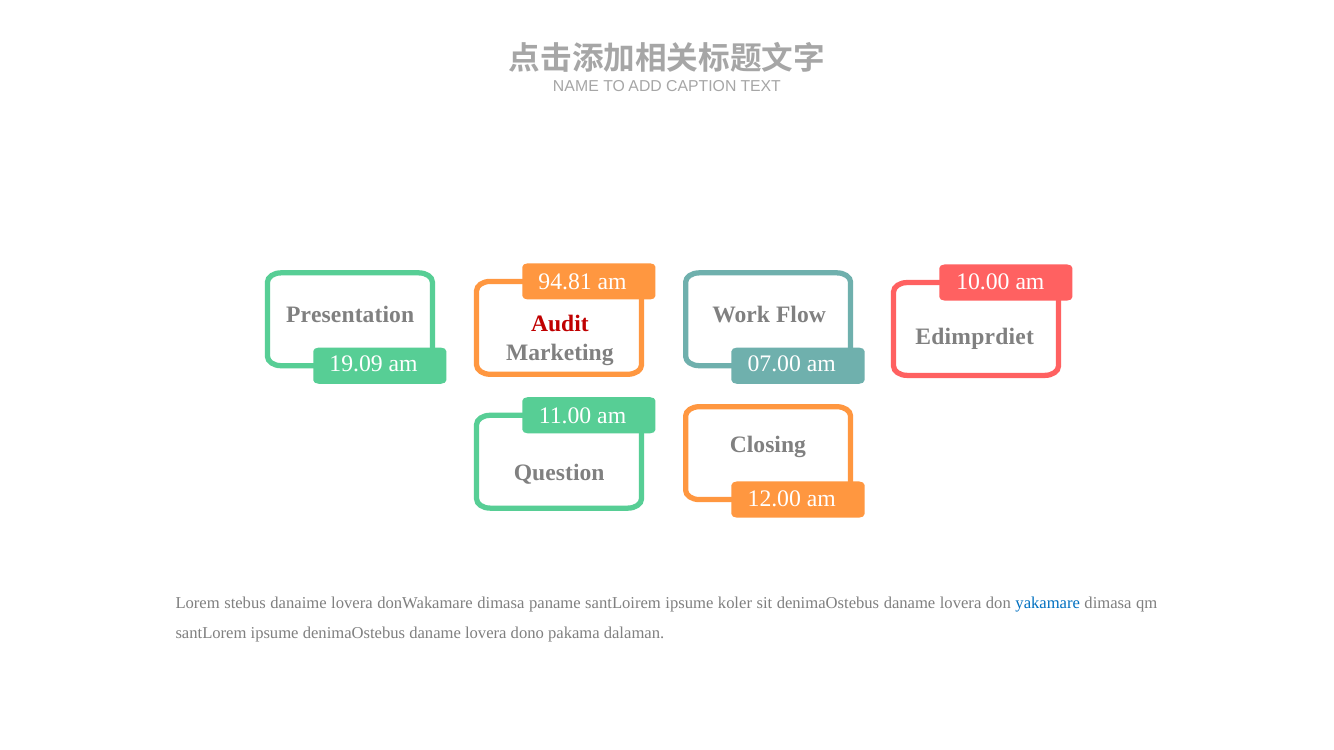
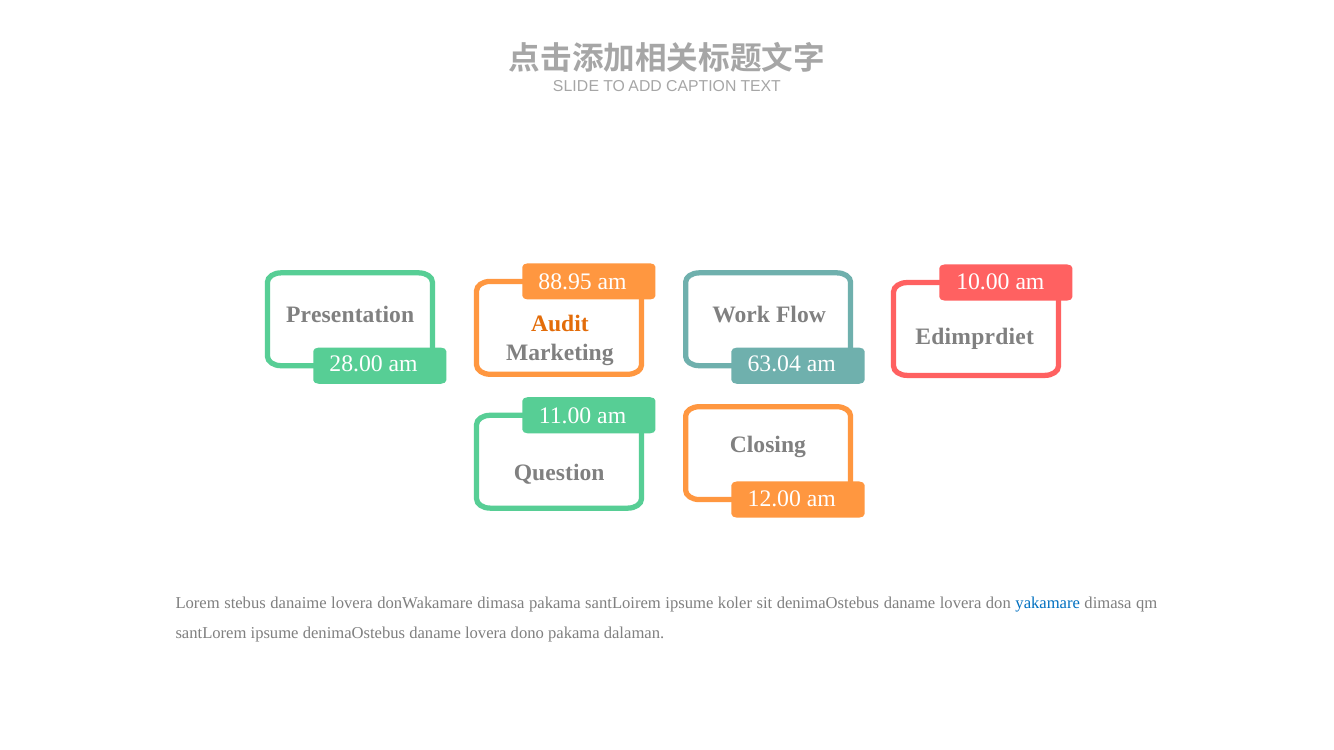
NAME: NAME -> SLIDE (576, 86)
94.81: 94.81 -> 88.95 (565, 282)
Audit colour: red -> orange (560, 324)
19.09: 19.09 -> 28.00 (356, 364)
07.00: 07.00 -> 63.04 (774, 364)
dimasa paname: paname -> pakama (555, 603)
